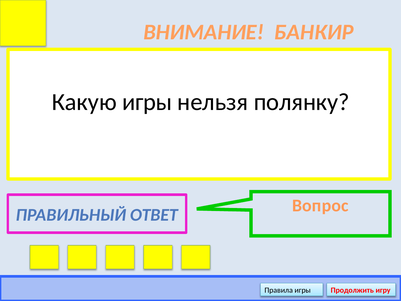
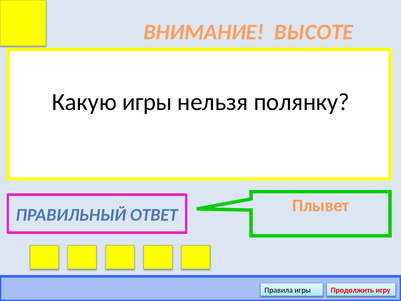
БАНКИР: БАНКИР -> ВЫСОТЕ (314, 32)
Вопрос: Вопрос -> Плывет (321, 205)
